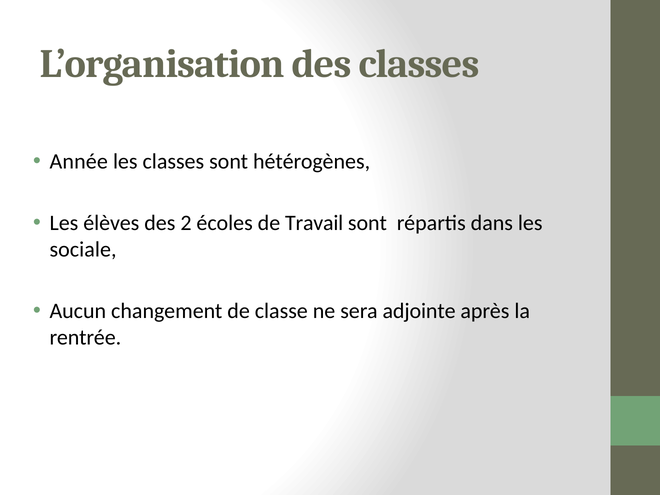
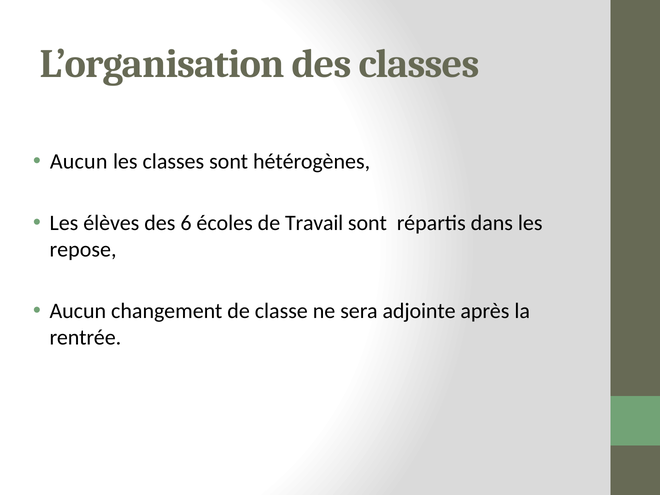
Année: Année -> Aucun (79, 162)
2: 2 -> 6 (186, 223)
sociale: sociale -> repose (83, 250)
